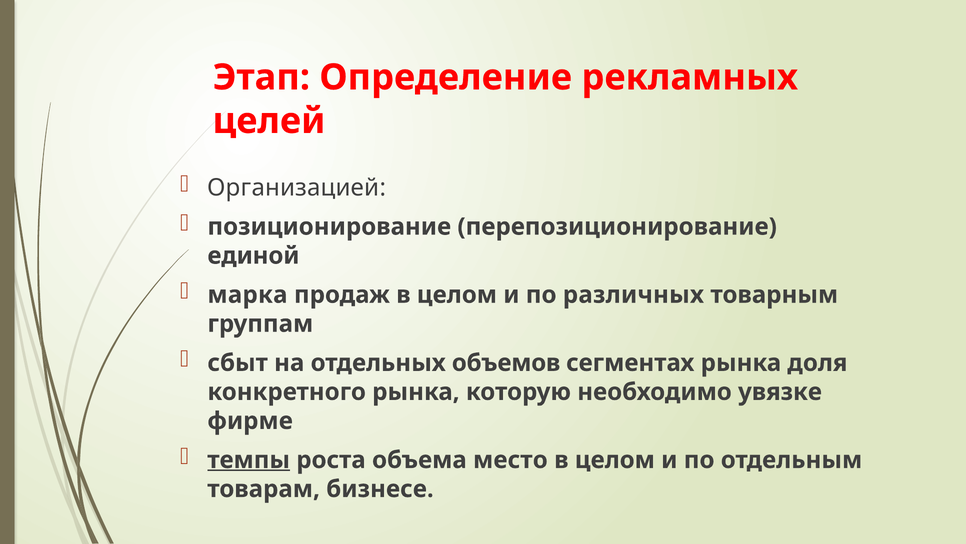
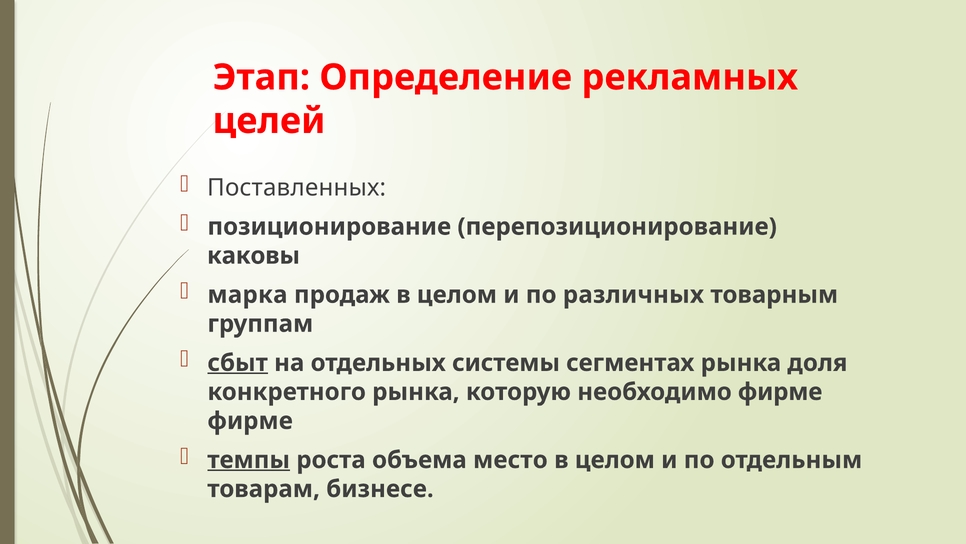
Организацией: Организацией -> Поставленных (297, 187)
единой: единой -> каковы (253, 255)
сбыт underline: none -> present (238, 363)
объемов: объемов -> системы (506, 363)
необходимо увязке: увязке -> фирме (780, 391)
